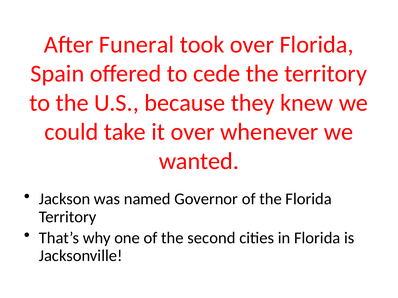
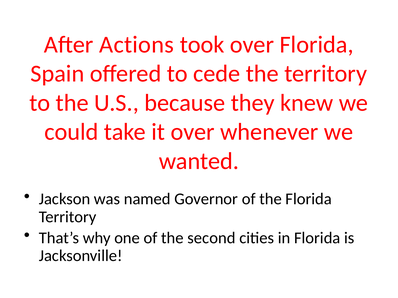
Funeral: Funeral -> Actions (136, 45)
